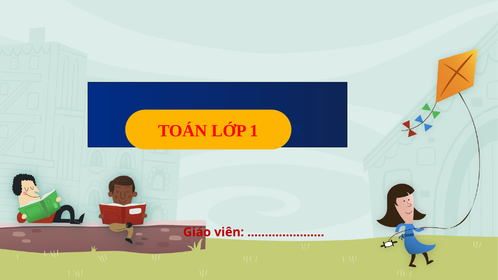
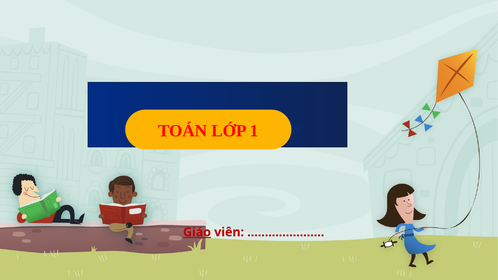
Giáo underline: none -> present (197, 232)
